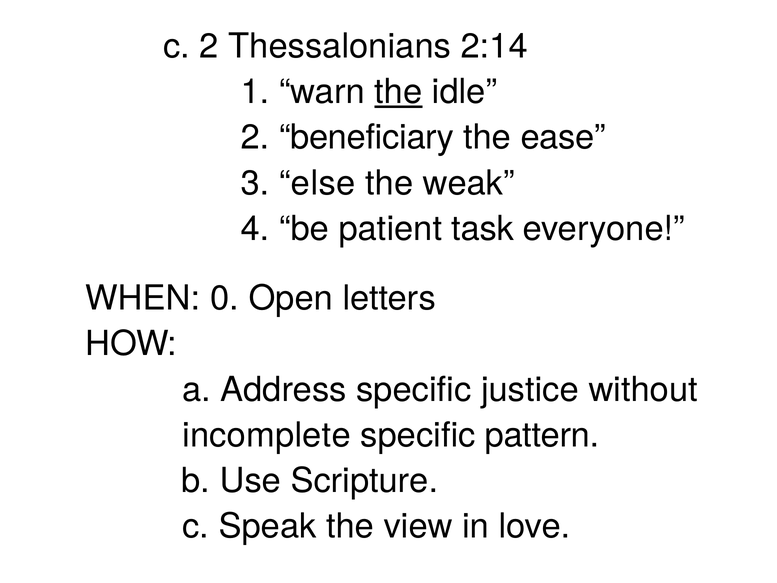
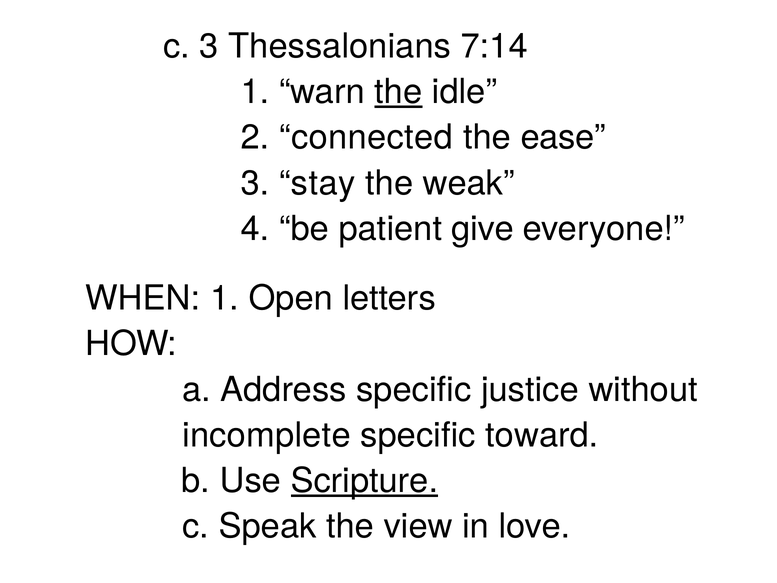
c 2: 2 -> 3 (209, 46)
2:14: 2:14 -> 7:14 (494, 46)
beneficiary: beneficiary -> connected (366, 137)
else: else -> stay (317, 183)
task: task -> give (483, 229)
WHEN 0: 0 -> 1 (224, 298)
pattern: pattern -> toward (542, 435)
Scripture underline: none -> present (364, 481)
